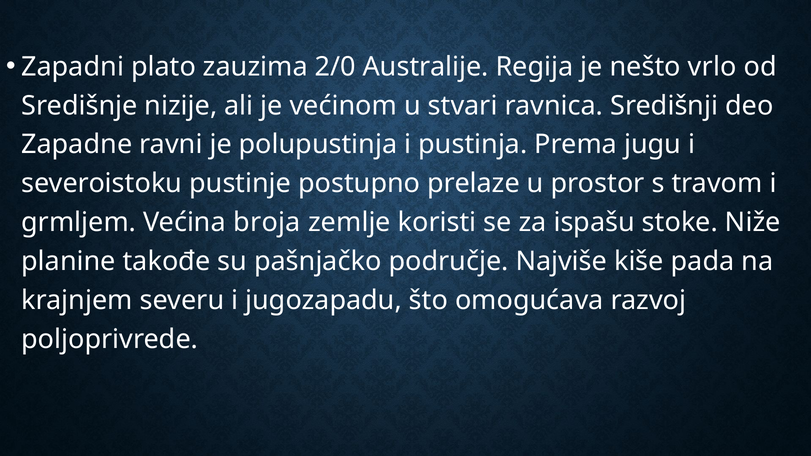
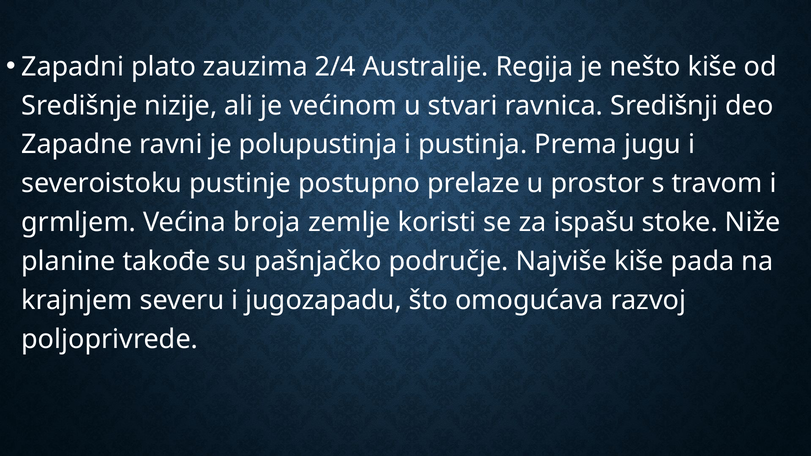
2/0: 2/0 -> 2/4 (335, 67)
nešto vrlo: vrlo -> kiše (712, 67)
